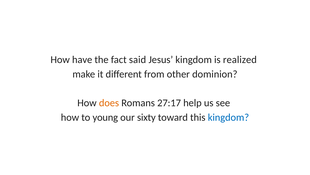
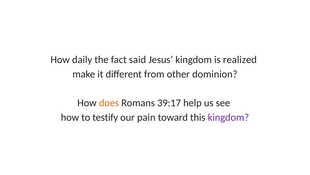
have: have -> daily (82, 59)
27:17: 27:17 -> 39:17 (169, 103)
young: young -> testify (105, 117)
sixty: sixty -> pain (146, 117)
kingdom colour: blue -> purple (228, 117)
